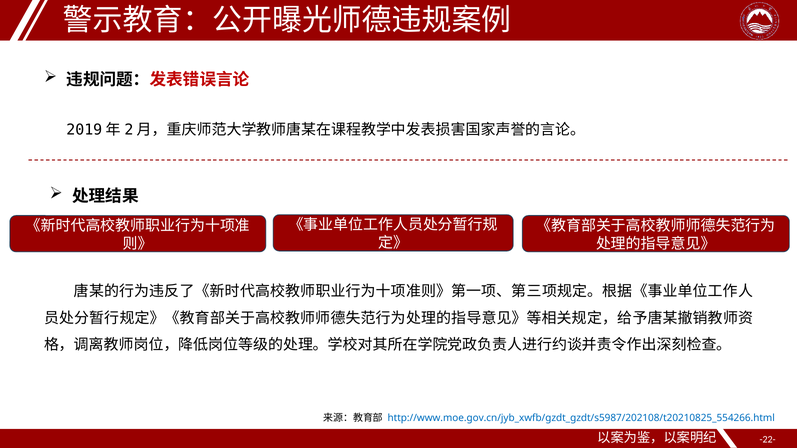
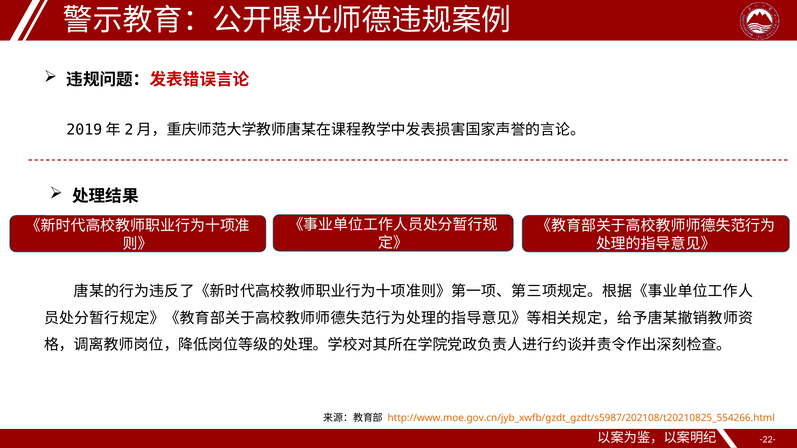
http://www.moe.gov.cn/jyb_xwfb/gzdt_gzdt/s5987/202108/t20210825_554266.html colour: blue -> orange (581, 419)
